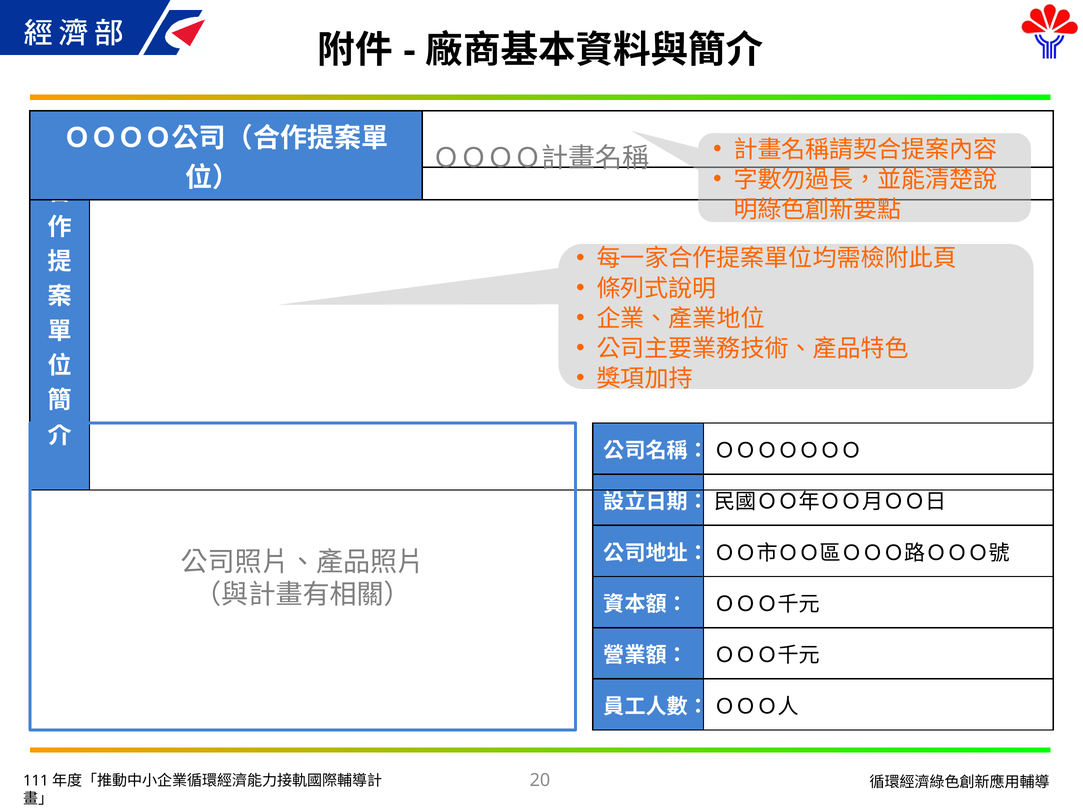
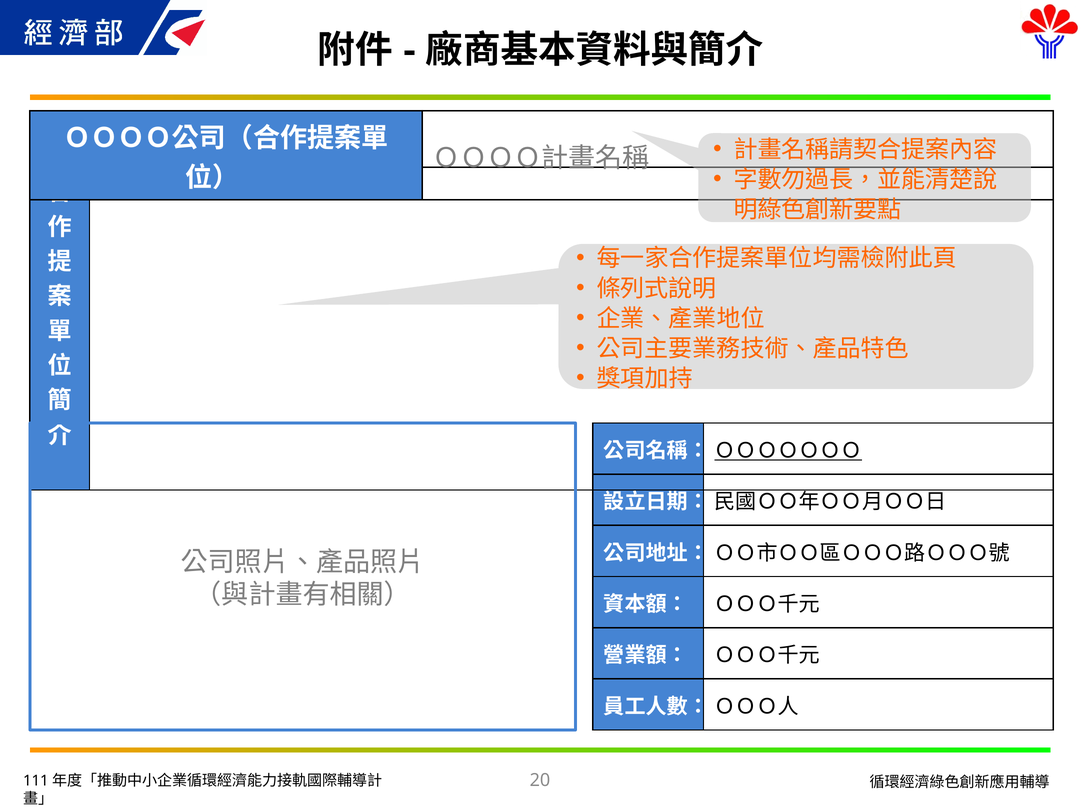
ＯＯＯＯＯＯＯ underline: none -> present (788, 451)
